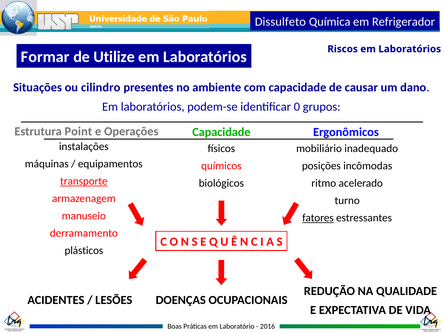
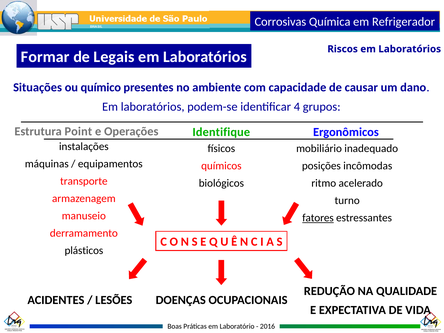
Dissulfeto: Dissulfeto -> Corrosivas (280, 22)
Utilize: Utilize -> Legais (114, 57)
cilindro: cilindro -> químico (101, 88)
0: 0 -> 4 (297, 107)
Operações Capacidade: Capacidade -> Identifique (221, 132)
transporte underline: present -> none (84, 181)
